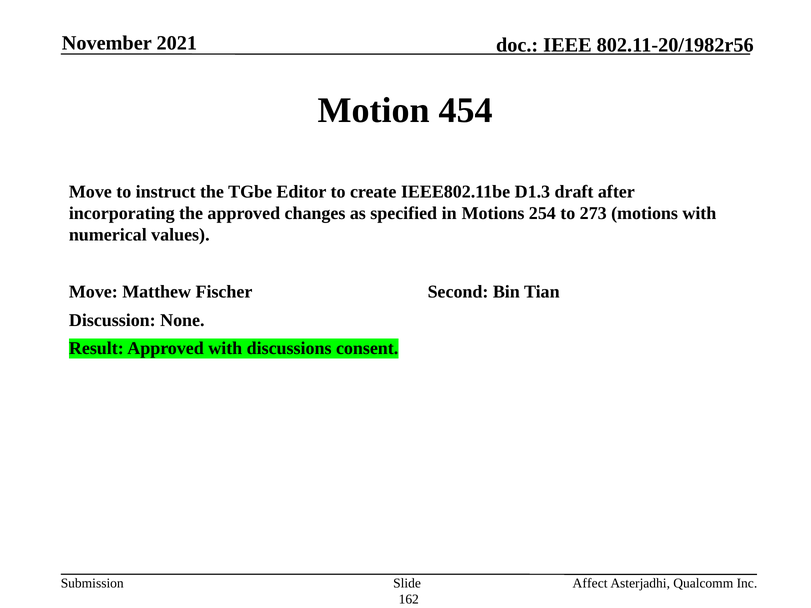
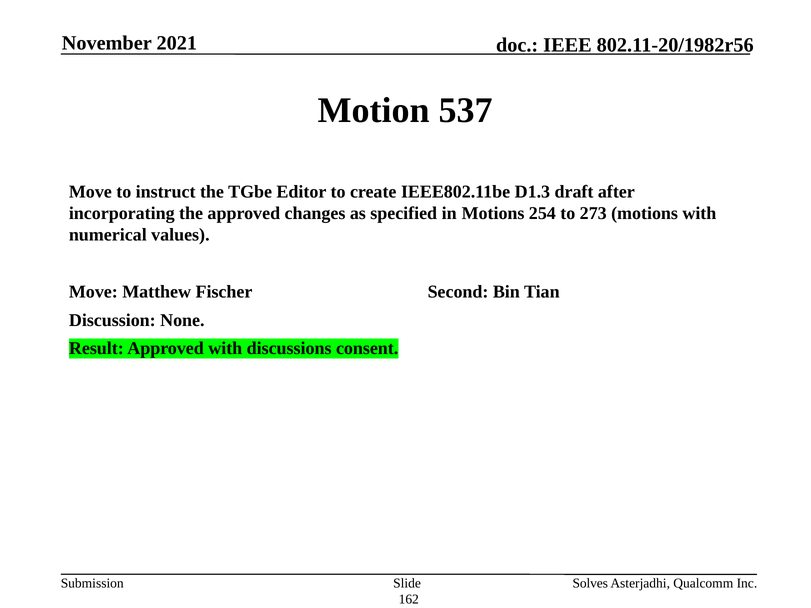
454: 454 -> 537 (466, 111)
Affect: Affect -> Solves (590, 583)
